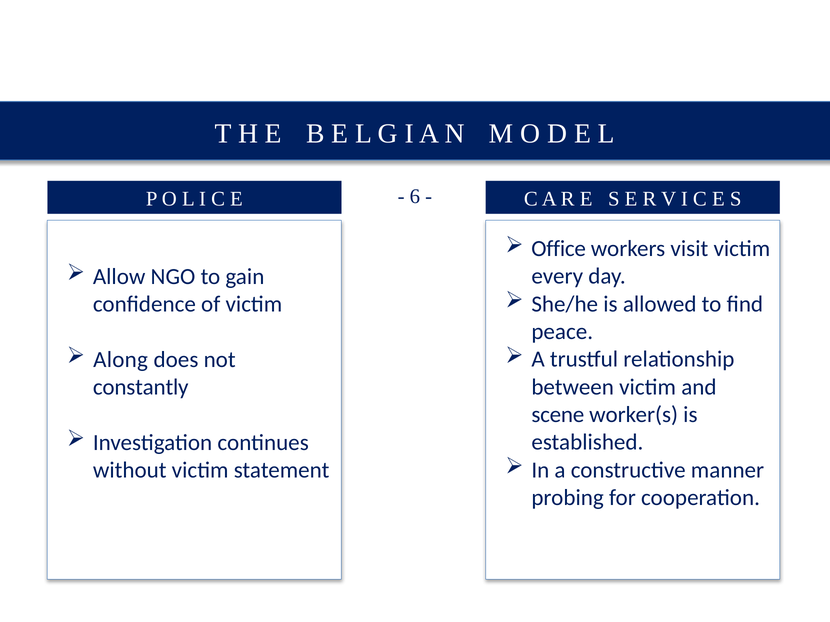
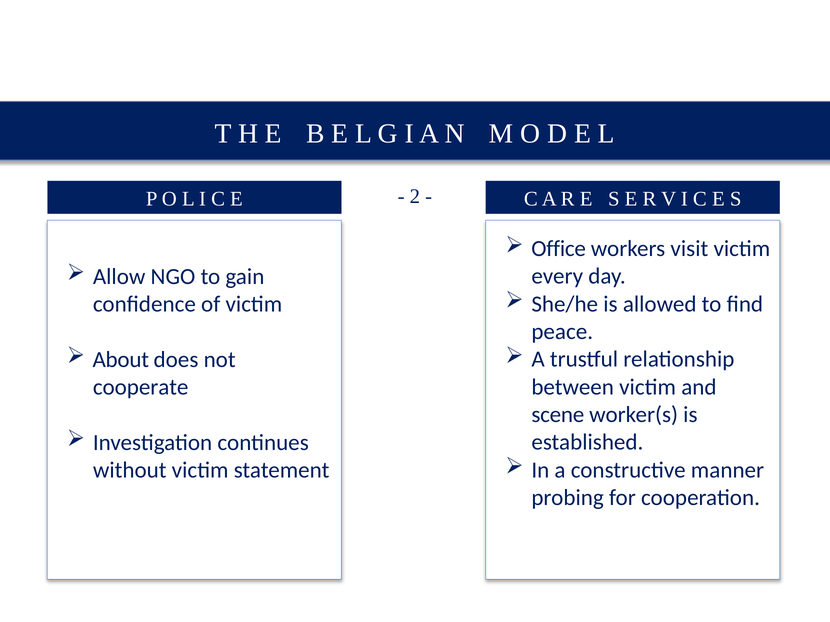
6: 6 -> 2 (415, 197)
Along: Along -> About (121, 360)
constantly: constantly -> cooperate (141, 387)
